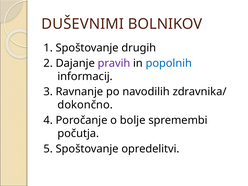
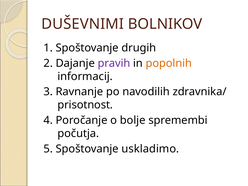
popolnih colour: blue -> orange (169, 63)
dokončno: dokončno -> prisotnost (85, 105)
opredelitvi: opredelitvi -> uskladimo (150, 149)
